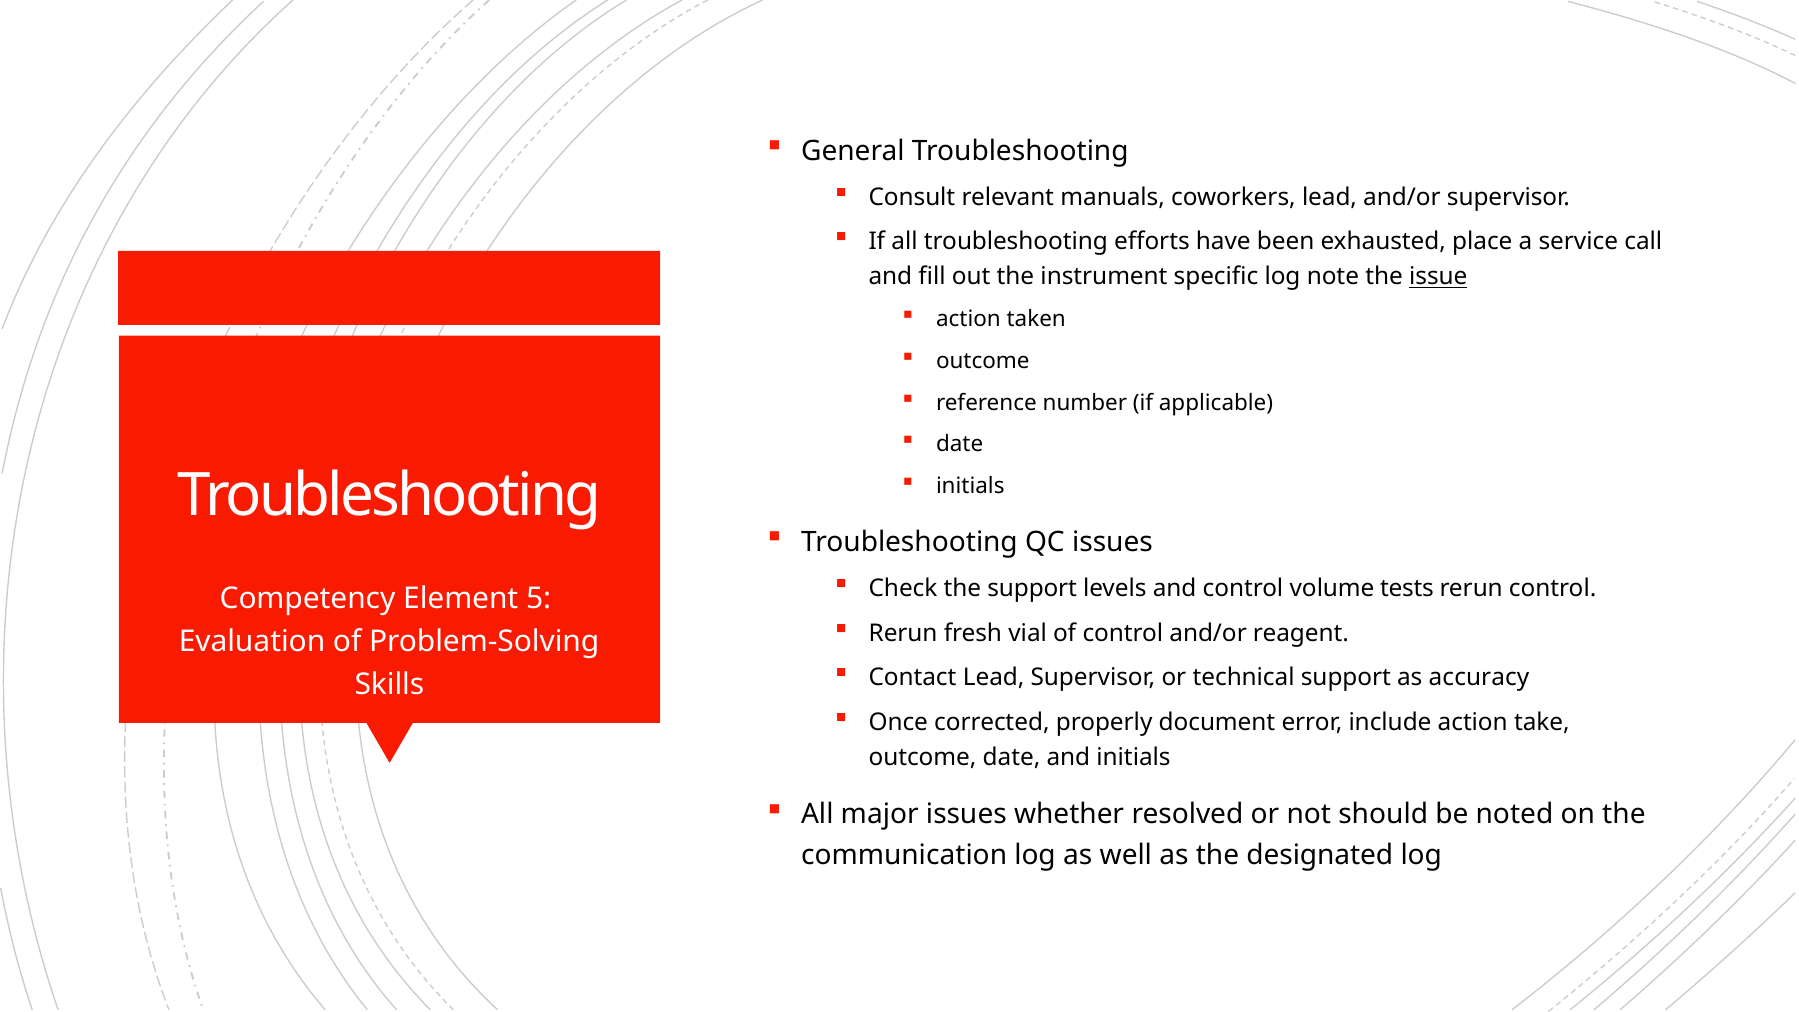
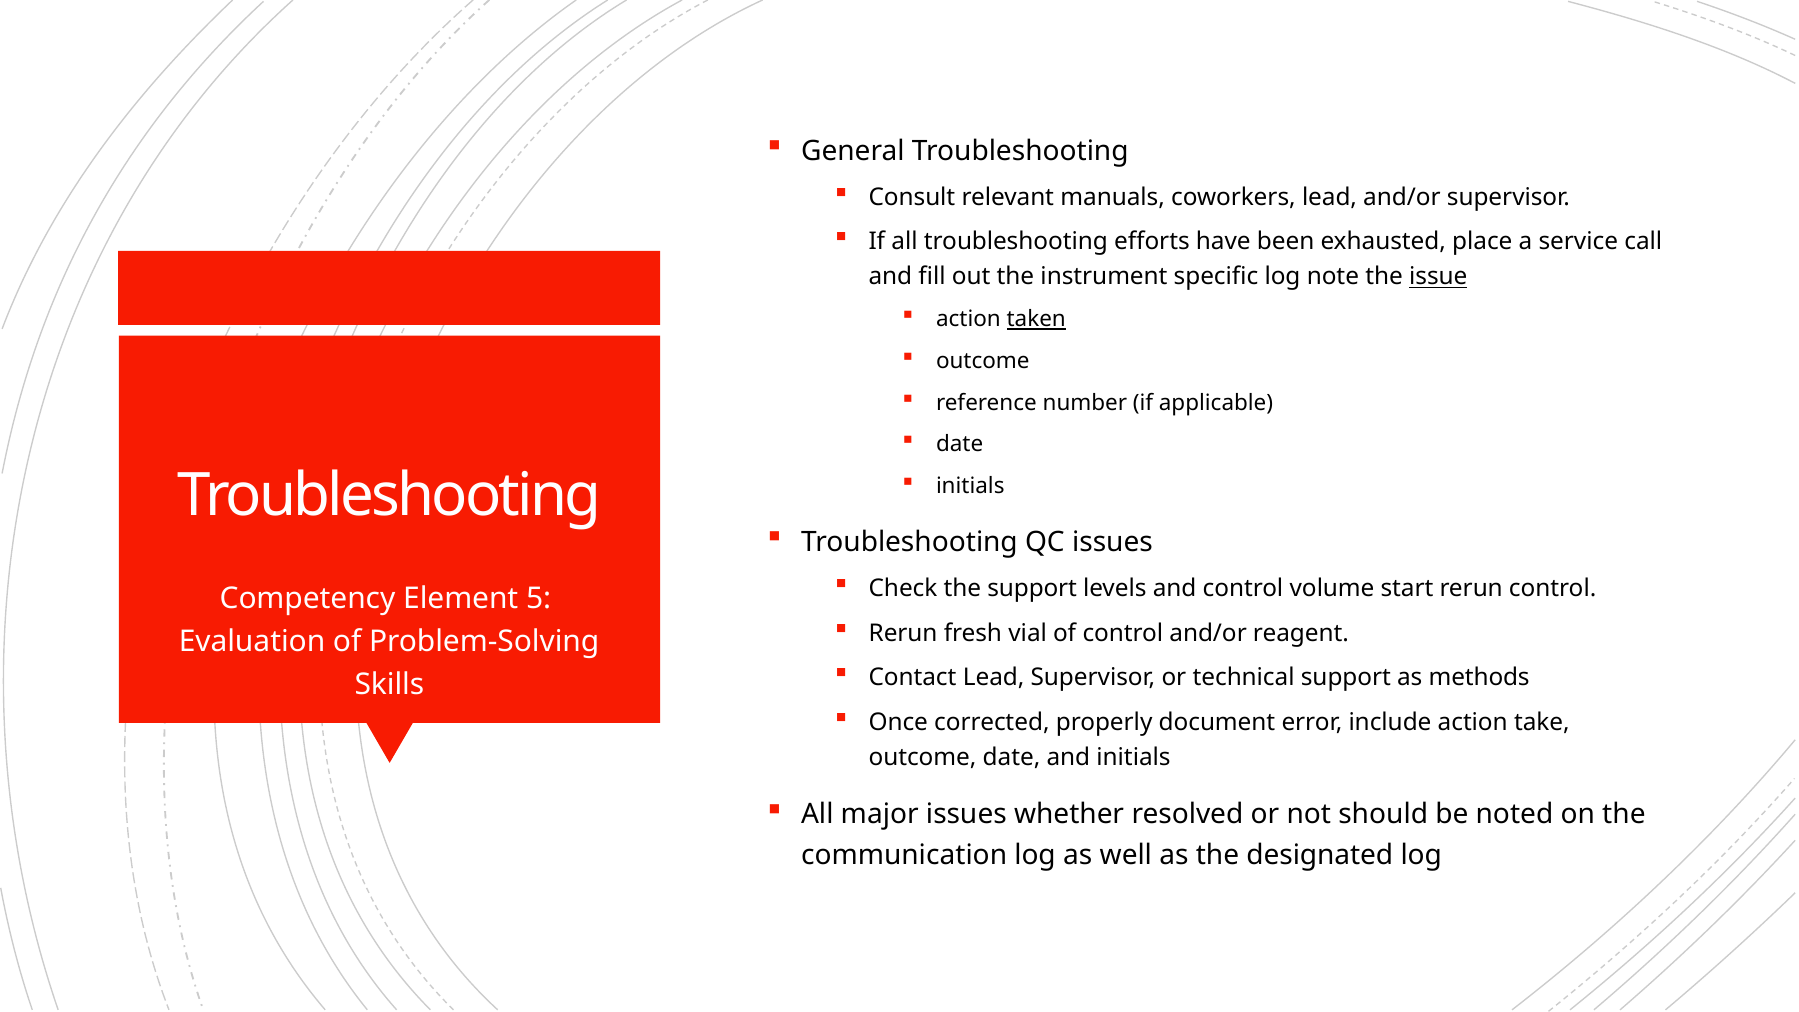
taken underline: none -> present (1036, 319)
tests: tests -> start (1407, 589)
accuracy: accuracy -> methods (1479, 678)
